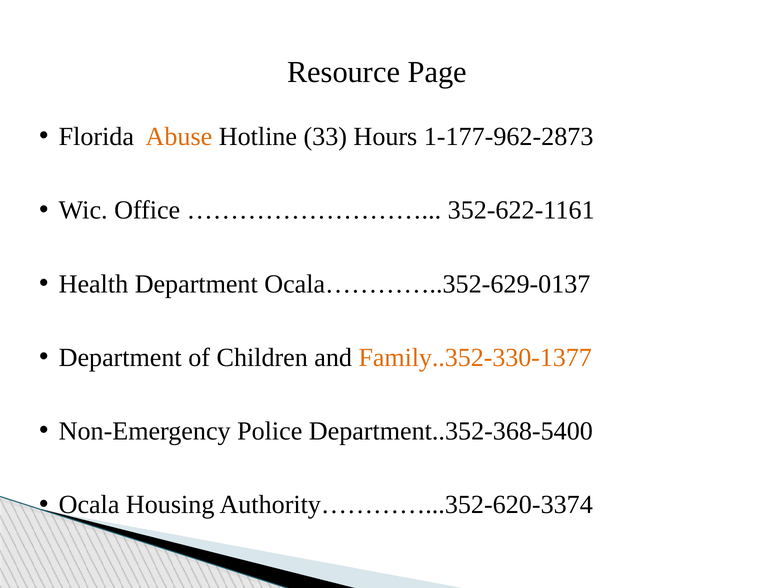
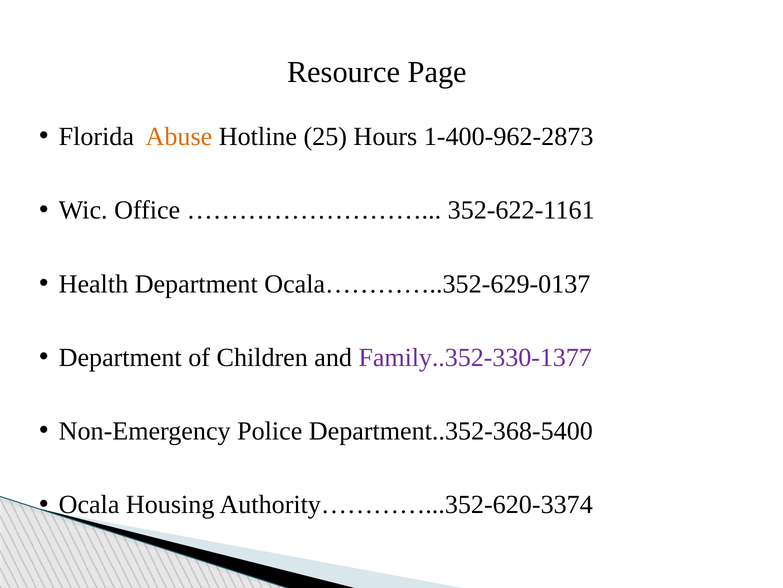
33: 33 -> 25 (325, 137)
1-177-962-2873: 1-177-962-2873 -> 1-400-962-2873 (509, 137)
Family..352-330-1377 colour: orange -> purple (475, 357)
